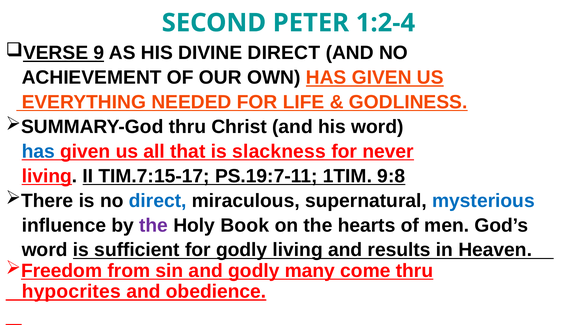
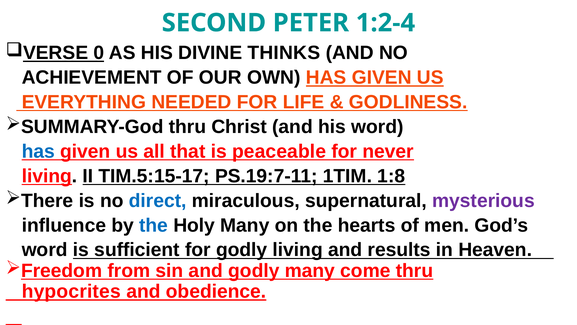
9: 9 -> 0 (99, 53)
DIVINE DIRECT: DIRECT -> THINKS (284, 53)
slackness: slackness -> peaceable (279, 151)
TIM.7:15-17: TIM.7:15-17 -> TIM.5:15-17 (154, 176)
9:8: 9:8 -> 1:8 (391, 176)
mysterious colour: blue -> purple (483, 200)
the colour: purple -> blue (154, 225)
Holy Book: Book -> Many (245, 225)
